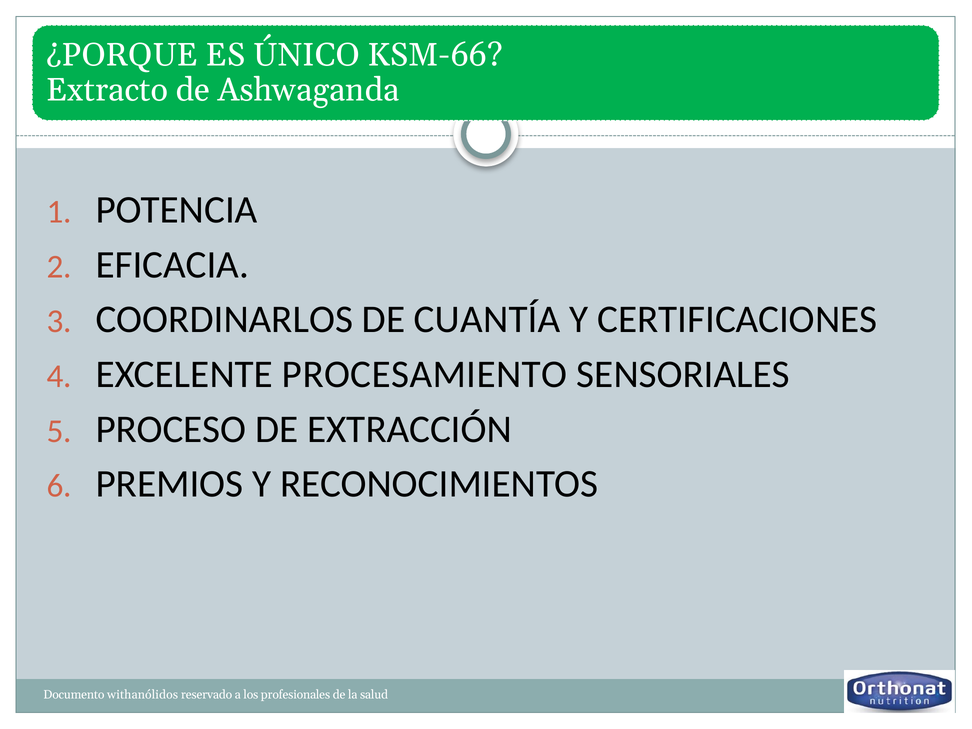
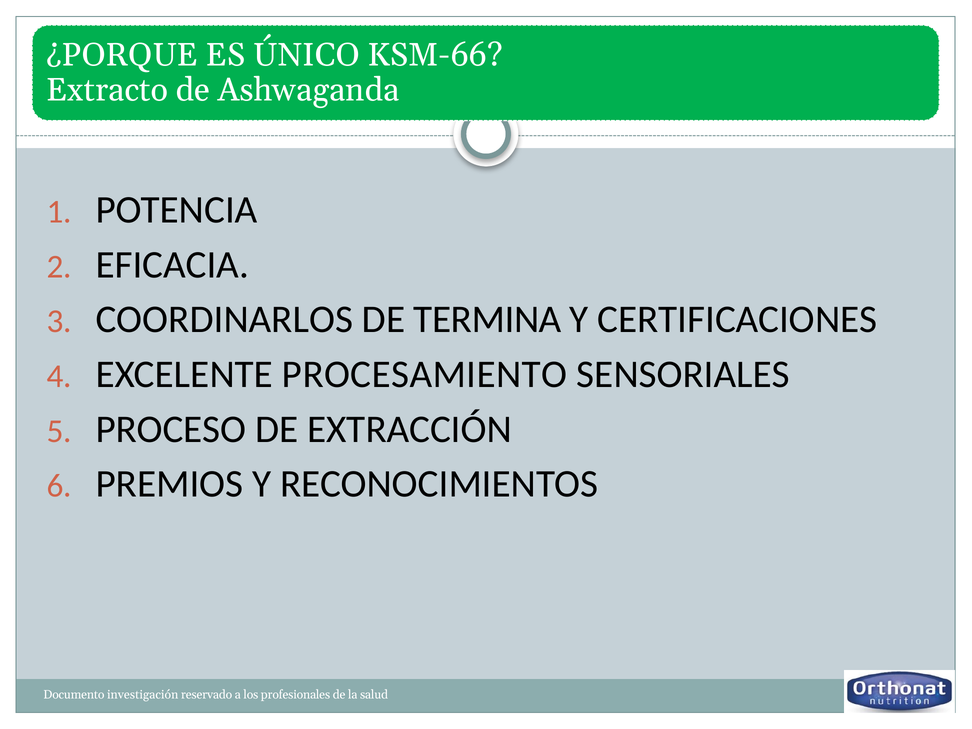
CUANTÍA: CUANTÍA -> TERMINA (487, 319)
withanólidos: withanólidos -> investigación (143, 694)
